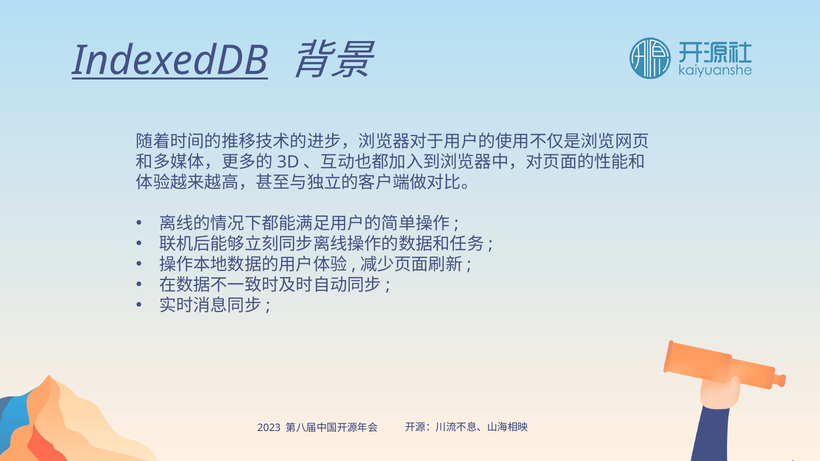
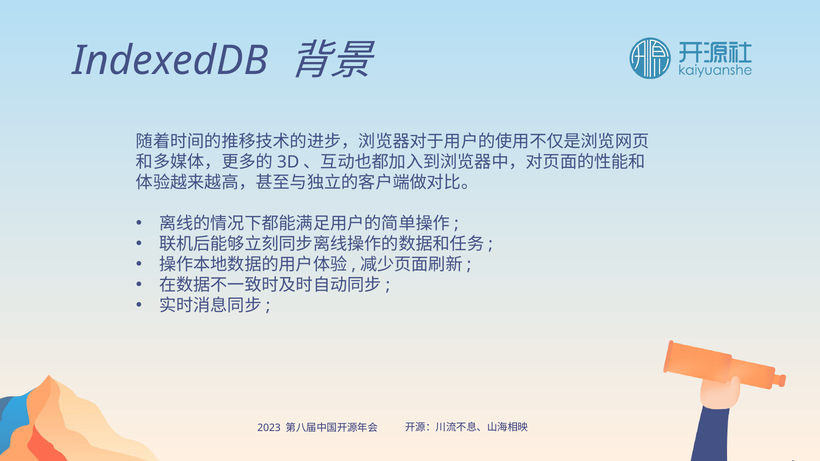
IndexedDB underline: present -> none (170, 61)
